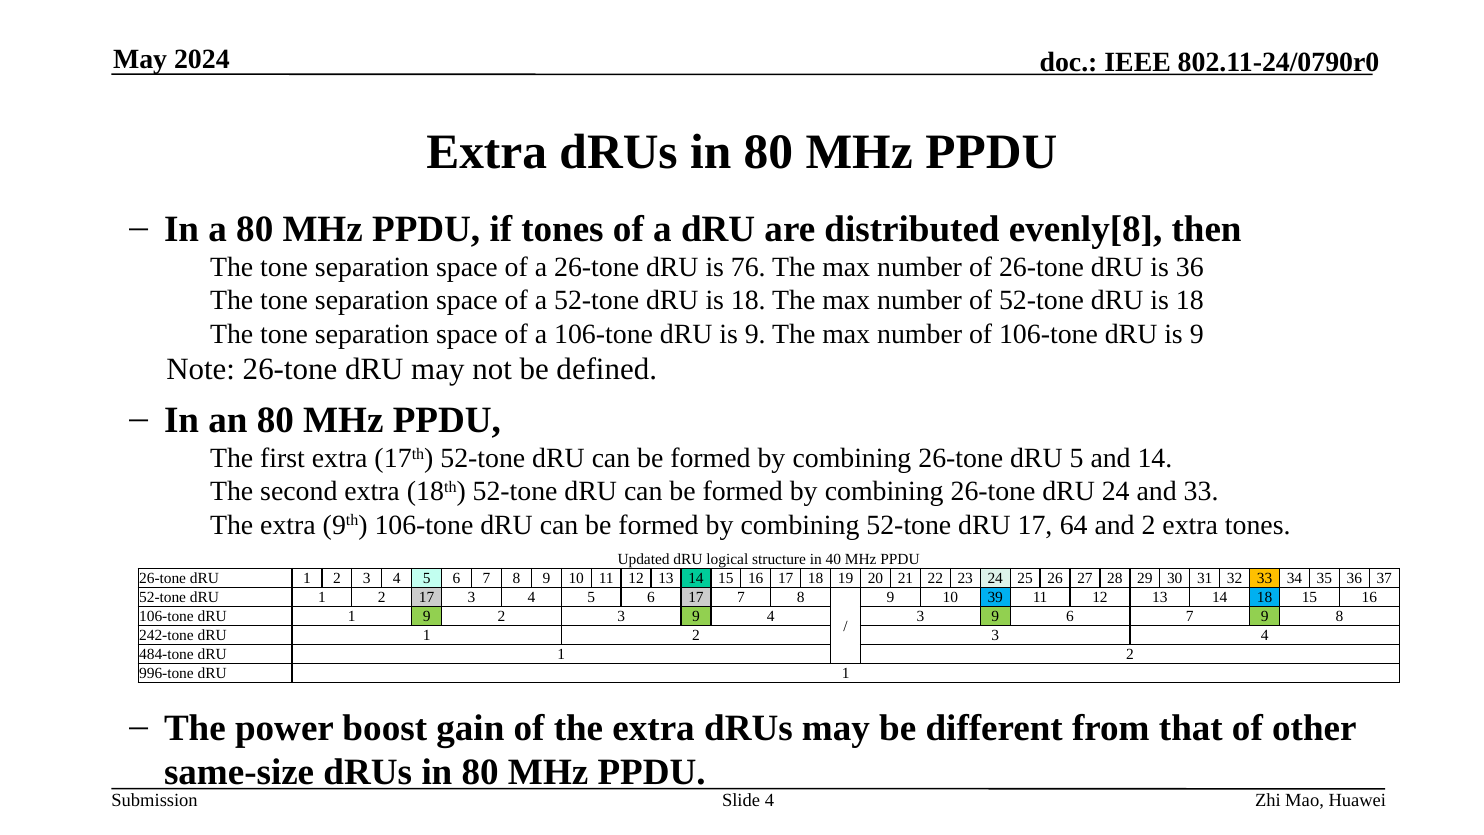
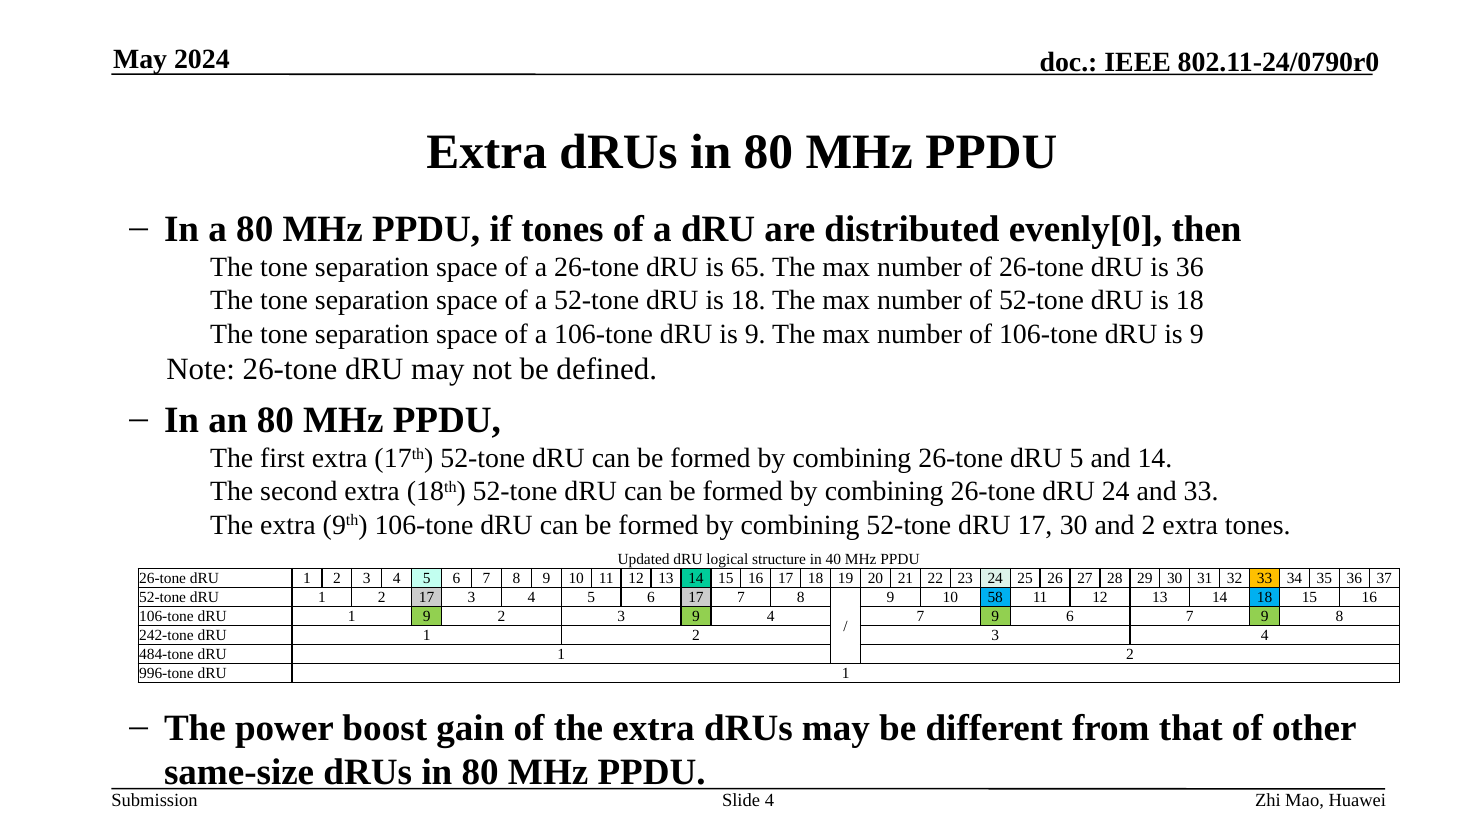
evenly[8: evenly[8 -> evenly[0 (1086, 229)
76: 76 -> 65 (748, 267)
17 64: 64 -> 30 (1074, 525)
39: 39 -> 58 (995, 597)
4 3: 3 -> 7 (920, 616)
